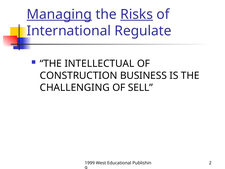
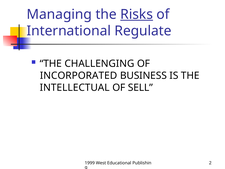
Managing underline: present -> none (59, 14)
INTELLECTUAL: INTELLECTUAL -> CHALLENGING (99, 63)
CONSTRUCTION: CONSTRUCTION -> INCORPORATED (79, 75)
CHALLENGING: CHALLENGING -> INTELLECTUAL (75, 87)
